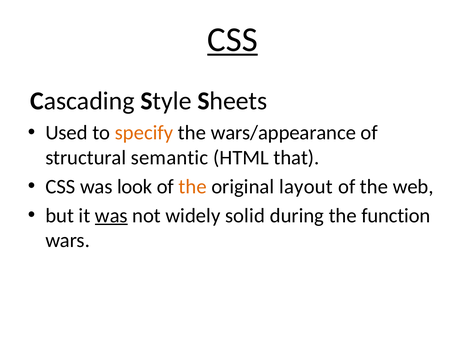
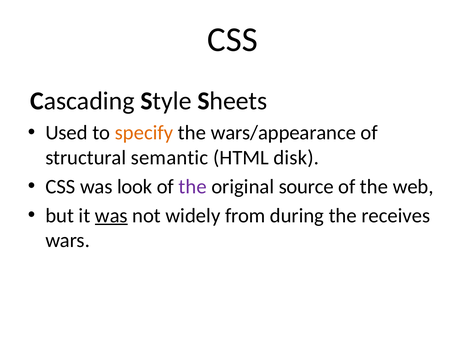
CSS underline: present -> none (232, 40)
that: that -> disk (296, 157)
the colour: orange -> purple (193, 186)
layout: layout -> source (306, 186)
solid: solid -> from (245, 215)
function: function -> receives (396, 215)
